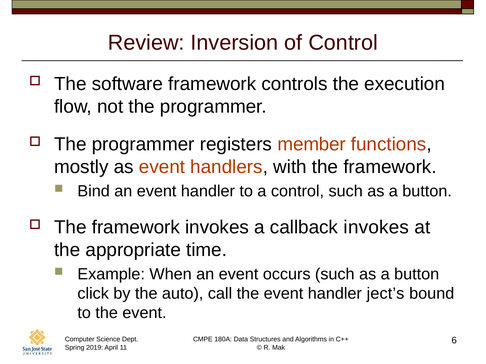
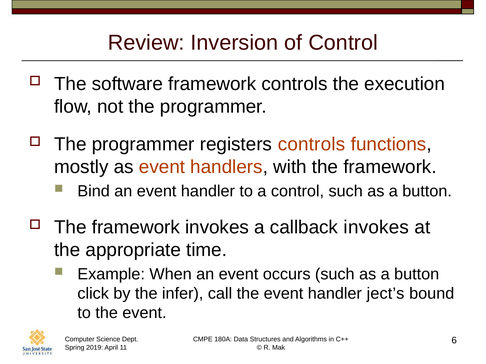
registers member: member -> controls (312, 144)
auto: auto -> infer (183, 294)
